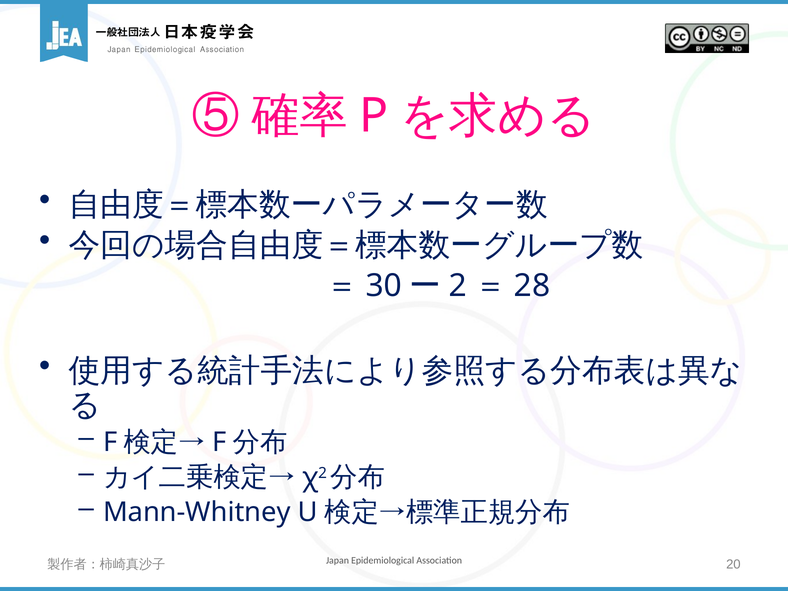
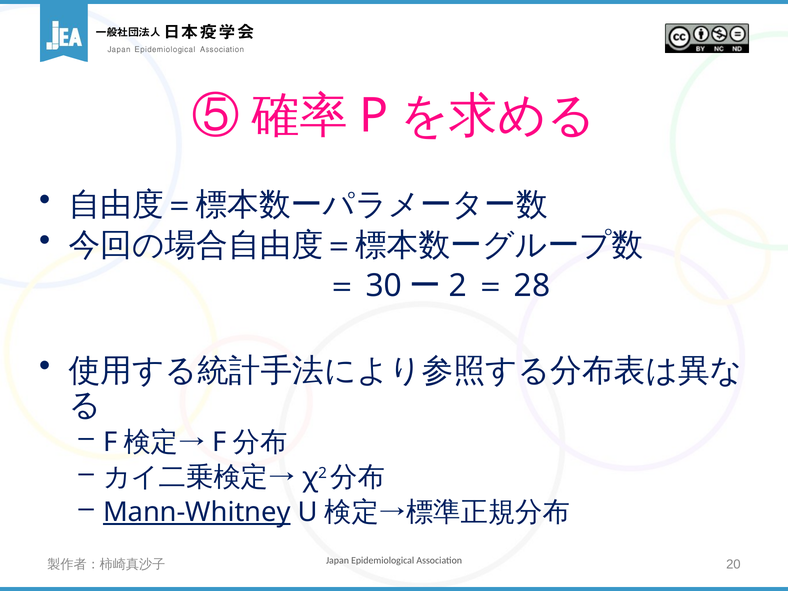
Mann-Whitney underline: none -> present (197, 512)
